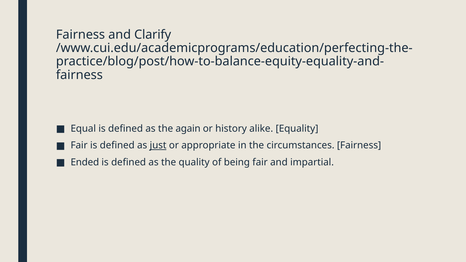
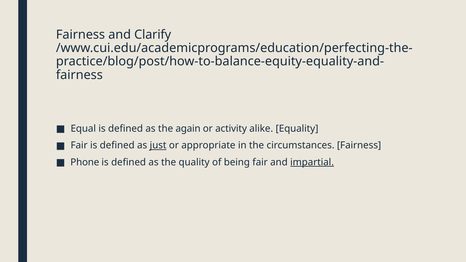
history: history -> activity (231, 129)
Ended: Ended -> Phone (85, 162)
impartial underline: none -> present (312, 162)
